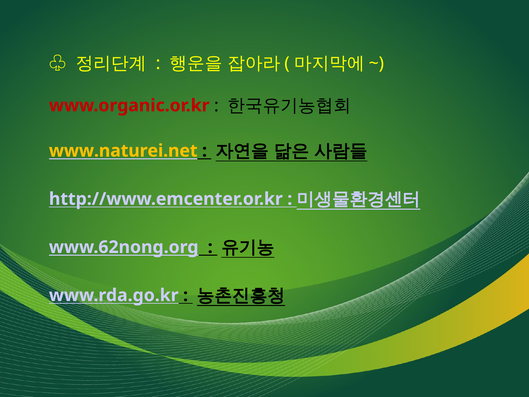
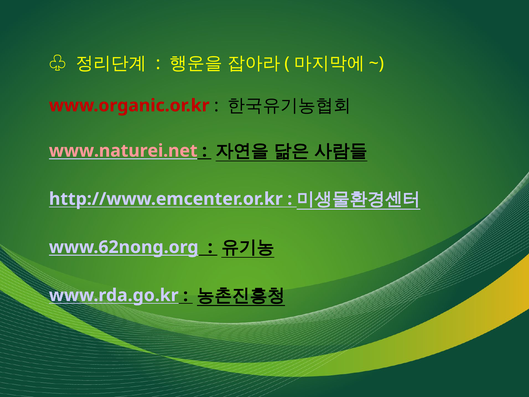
www.naturei.net colour: yellow -> pink (123, 151)
